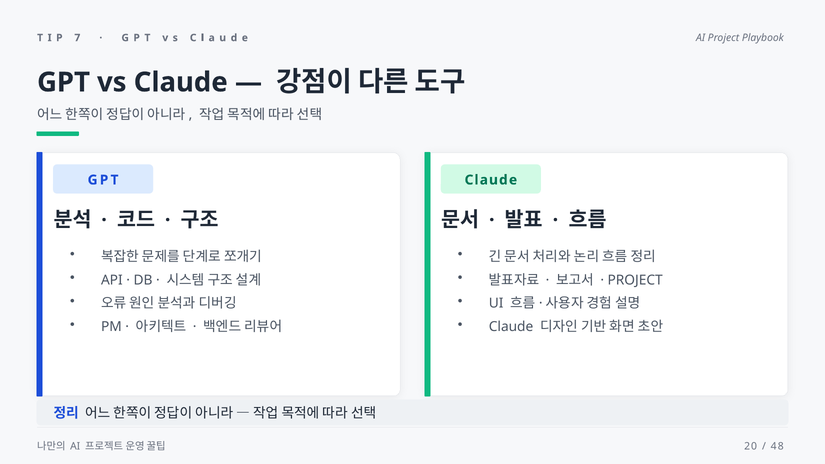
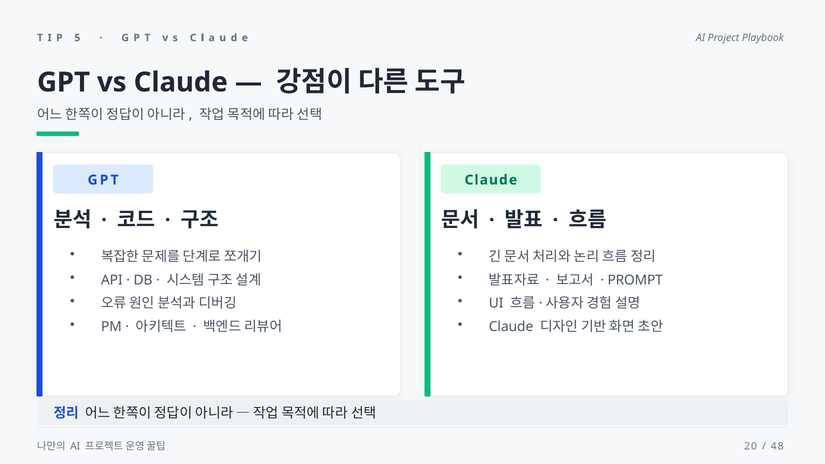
7: 7 -> 5 (77, 38)
PROJECT: PROJECT -> PROMPT (635, 280)
